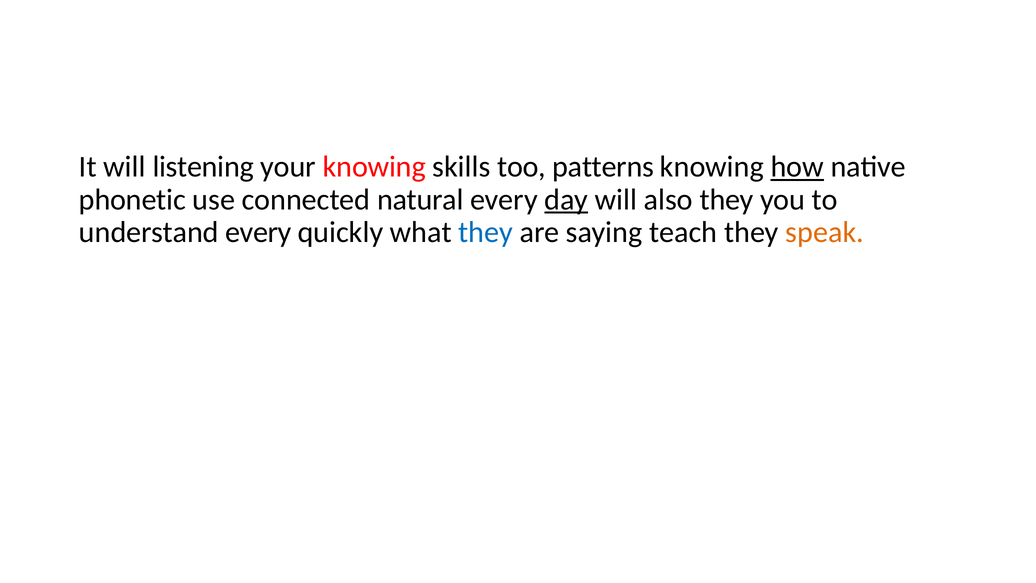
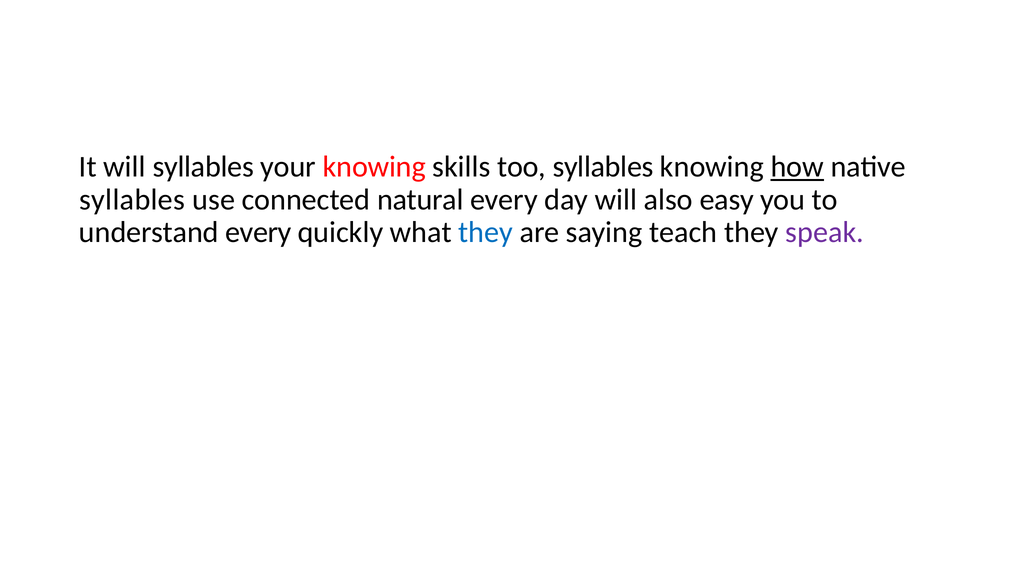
will listening: listening -> syllables (203, 167)
too patterns: patterns -> syllables (603, 167)
phonetic: phonetic -> syllables (132, 199)
day underline: present -> none (566, 199)
also they: they -> easy (727, 199)
speak colour: orange -> purple (825, 232)
